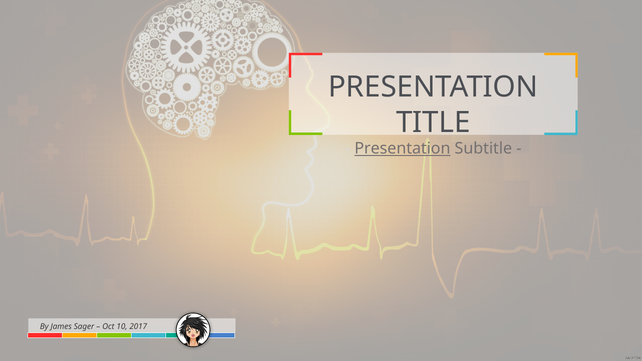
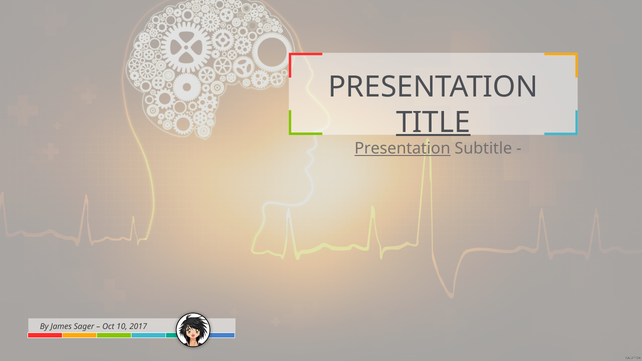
TITLE underline: none -> present (433, 122)
